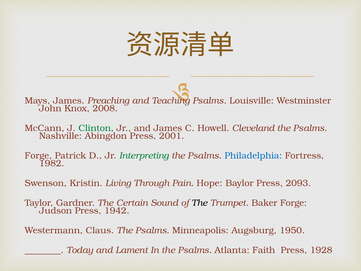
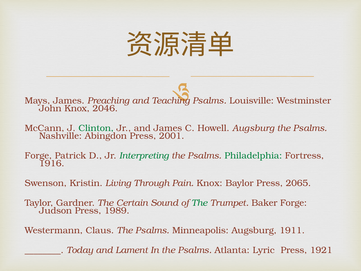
2008: 2008 -> 2046 (105, 108)
Howell Cleveland: Cleveland -> Augsburg (253, 128)
Philadelphia colour: blue -> green (253, 156)
1982: 1982 -> 1916 (52, 163)
Pain Hope: Hope -> Knox (210, 183)
2093: 2093 -> 2065 (298, 183)
The colour: black -> green (200, 203)
1942: 1942 -> 1989 (117, 211)
1950: 1950 -> 1911 (292, 230)
Faith: Faith -> Lyric (264, 250)
1928: 1928 -> 1921 (321, 250)
